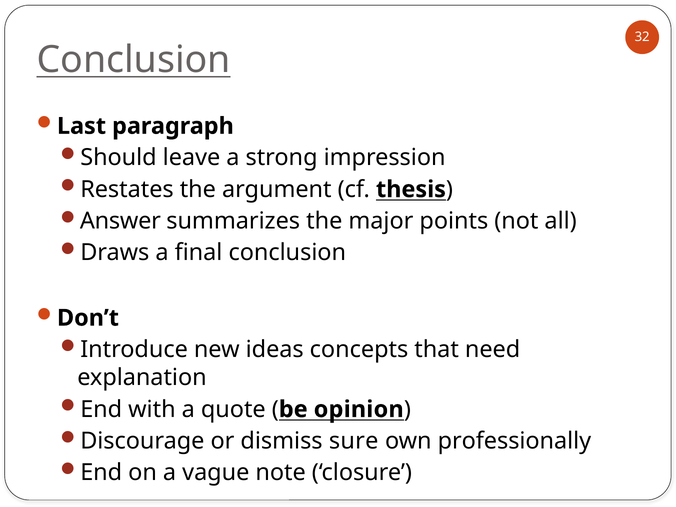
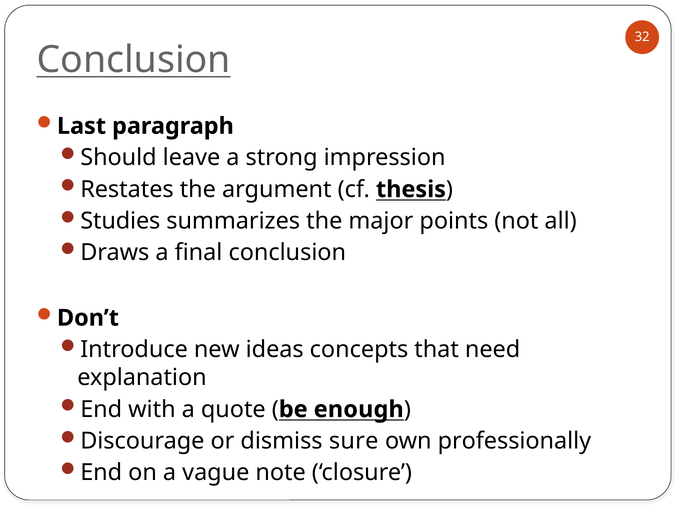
Answer: Answer -> Studies (120, 221)
opinion: opinion -> enough (359, 409)
